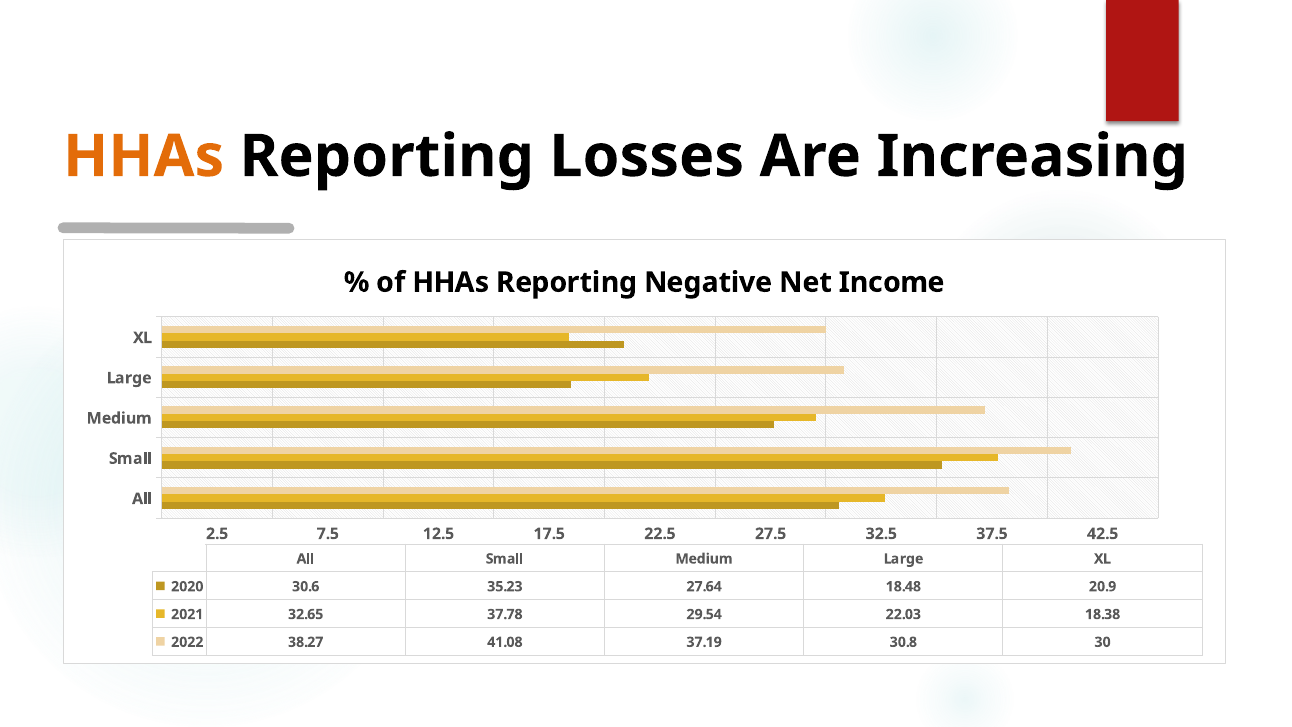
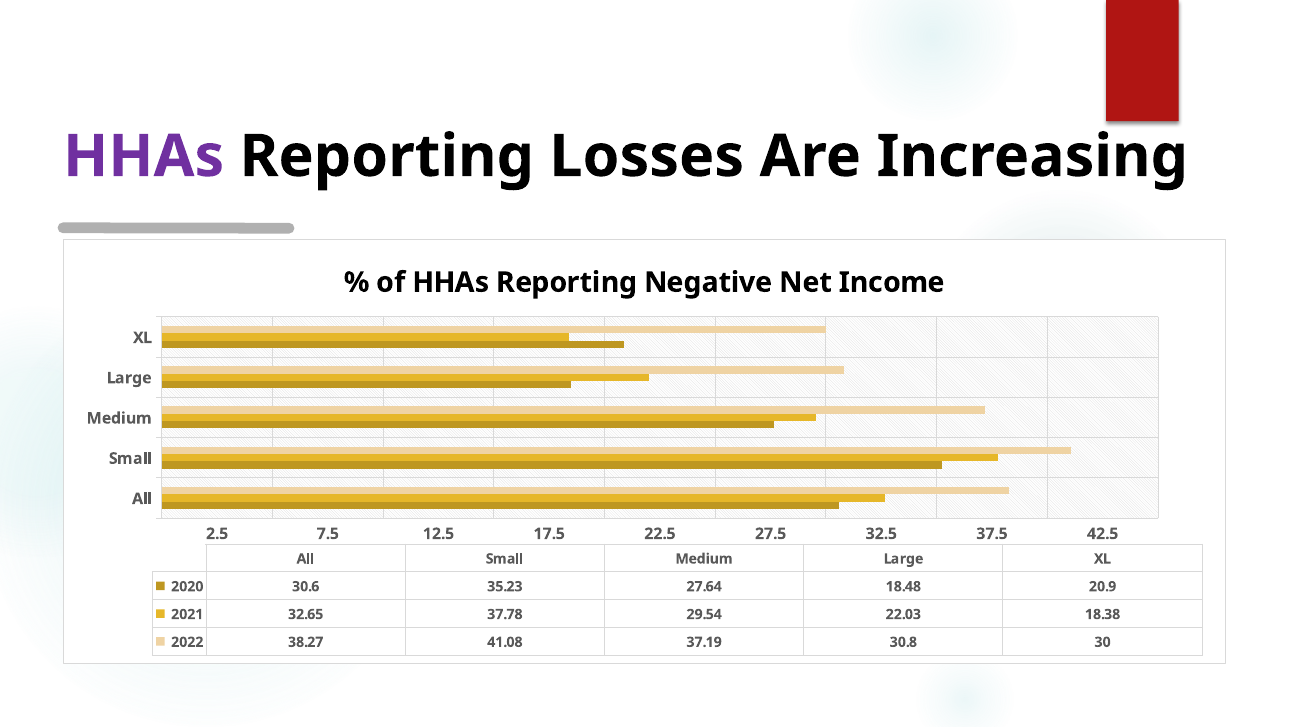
HHAs colour: orange -> purple (144, 156)
